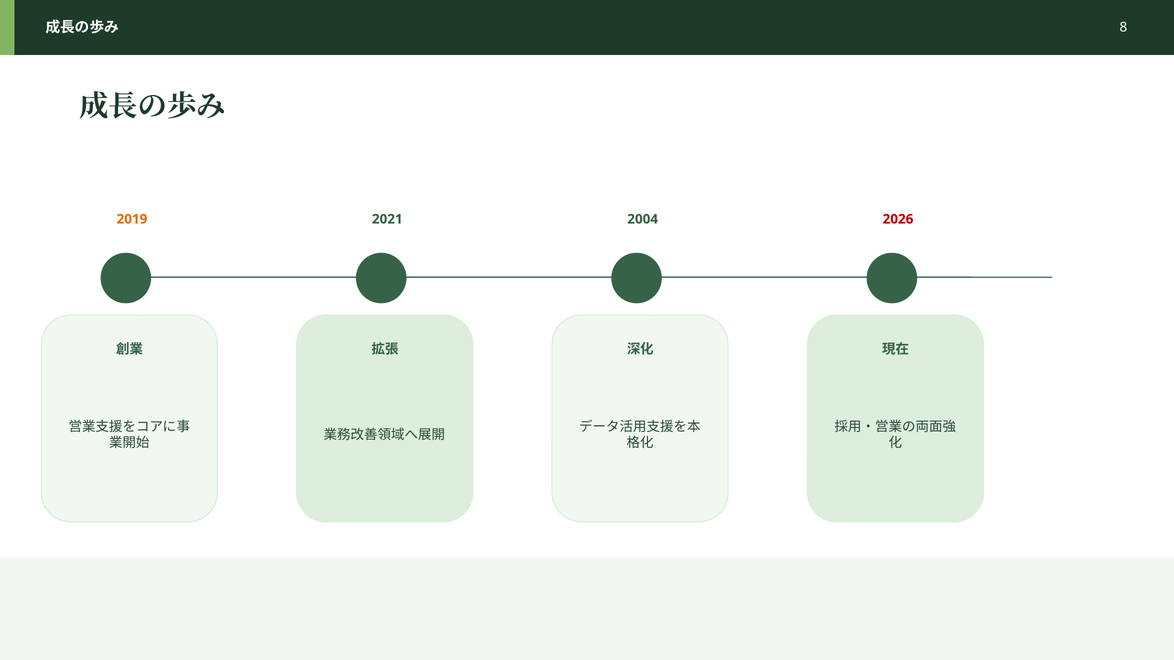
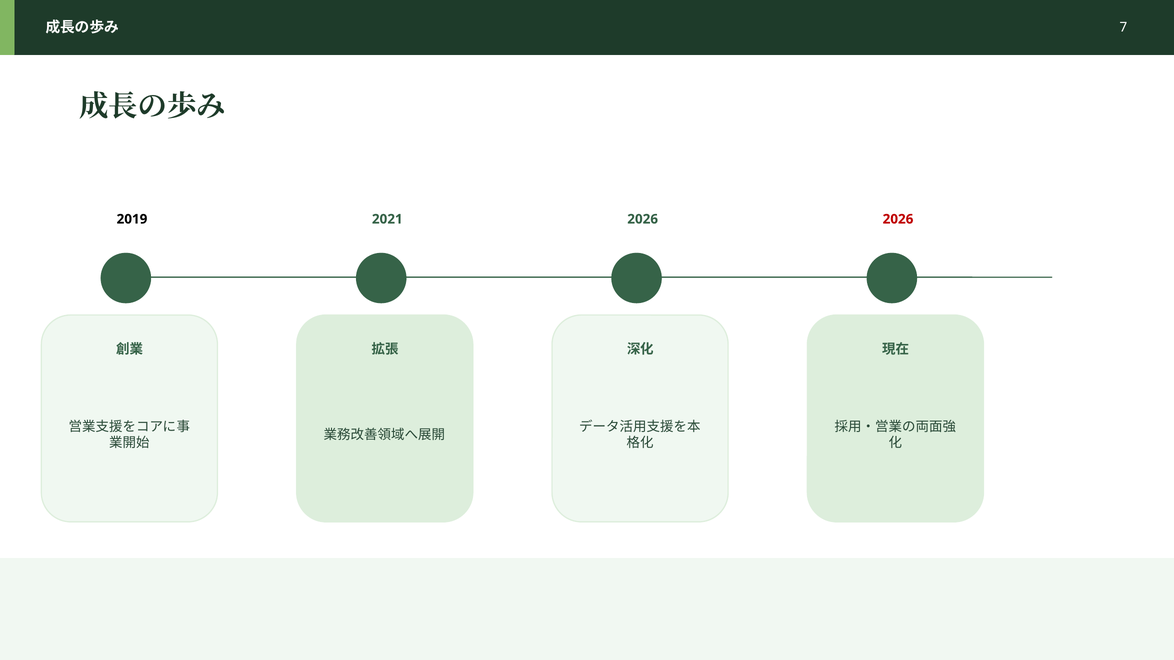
8: 8 -> 7 (1123, 27)
2019 colour: orange -> black (132, 219)
2004: 2004 -> 2026 (643, 219)
